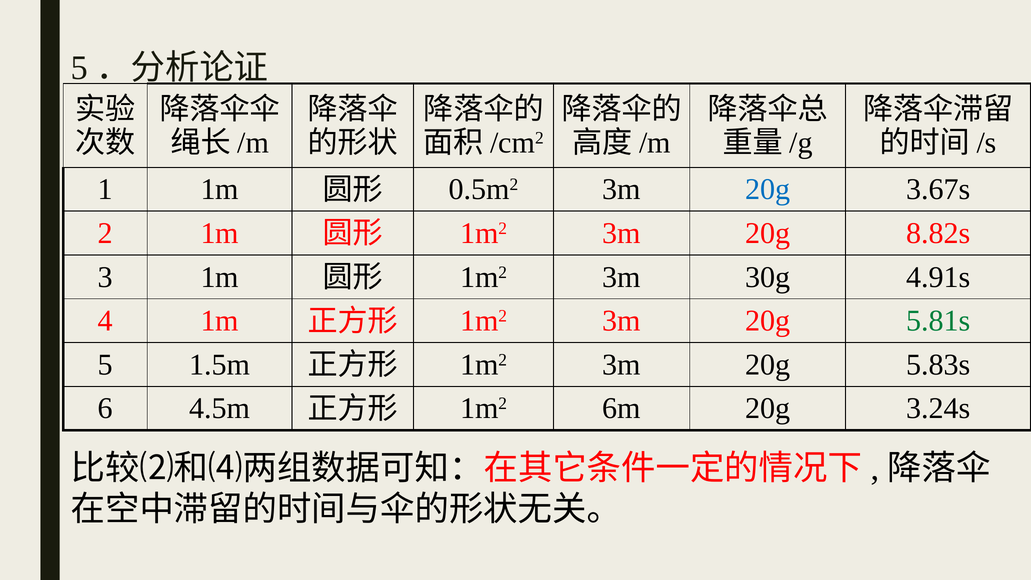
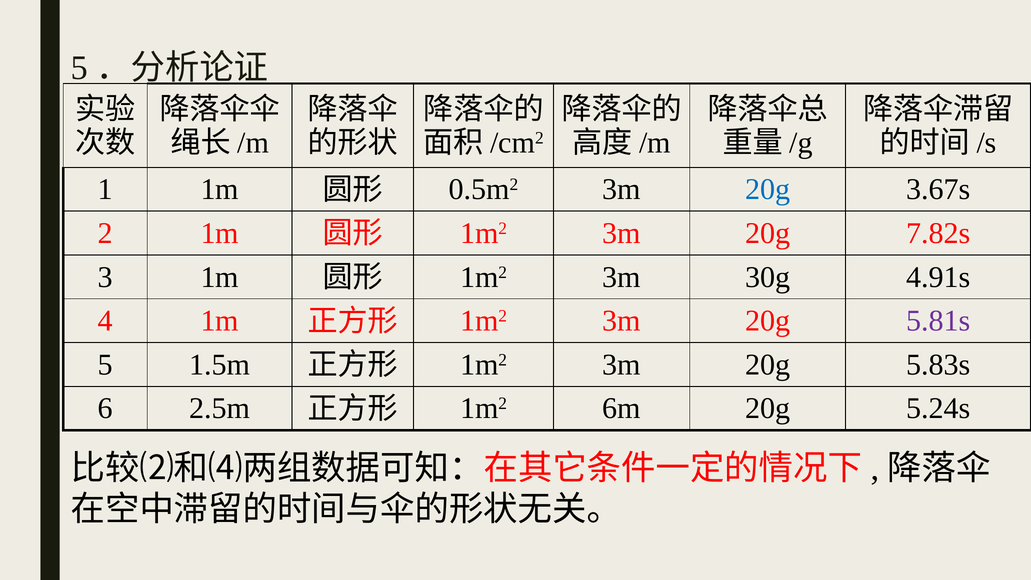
8.82s: 8.82s -> 7.82s (938, 233)
5.81s colour: green -> purple (938, 321)
4.5m: 4.5m -> 2.5m (220, 409)
3.24s: 3.24s -> 5.24s (938, 409)
